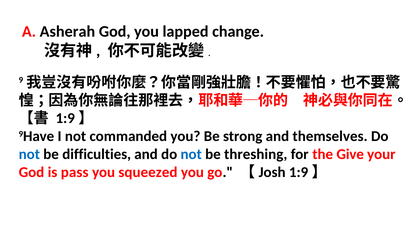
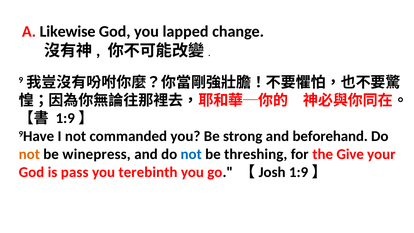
Asherah: Asherah -> Likewise (68, 31)
themselves: themselves -> beforehand (330, 136)
not colour: blue -> orange (29, 154)
difficulties: difficulties -> winepress (97, 154)
squeezed: squeezed -> terebinth (148, 172)
